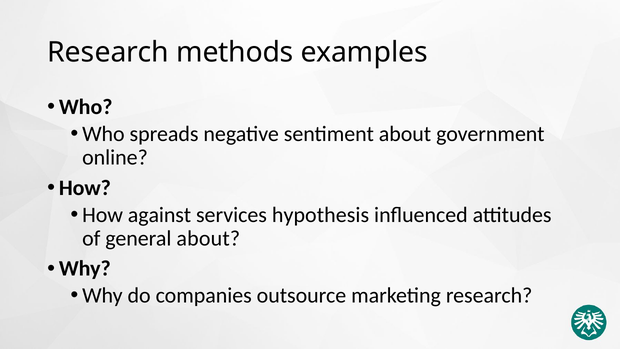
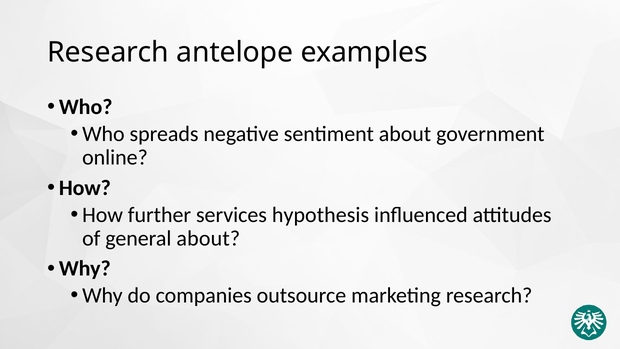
methods: methods -> antelope (235, 52)
against: against -> further (159, 215)
